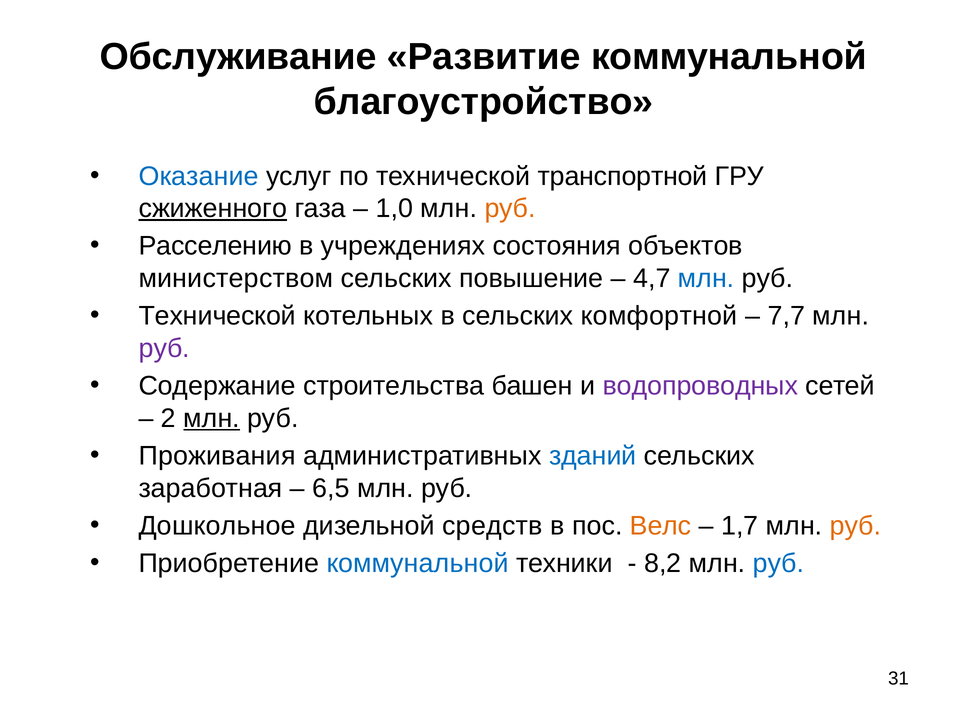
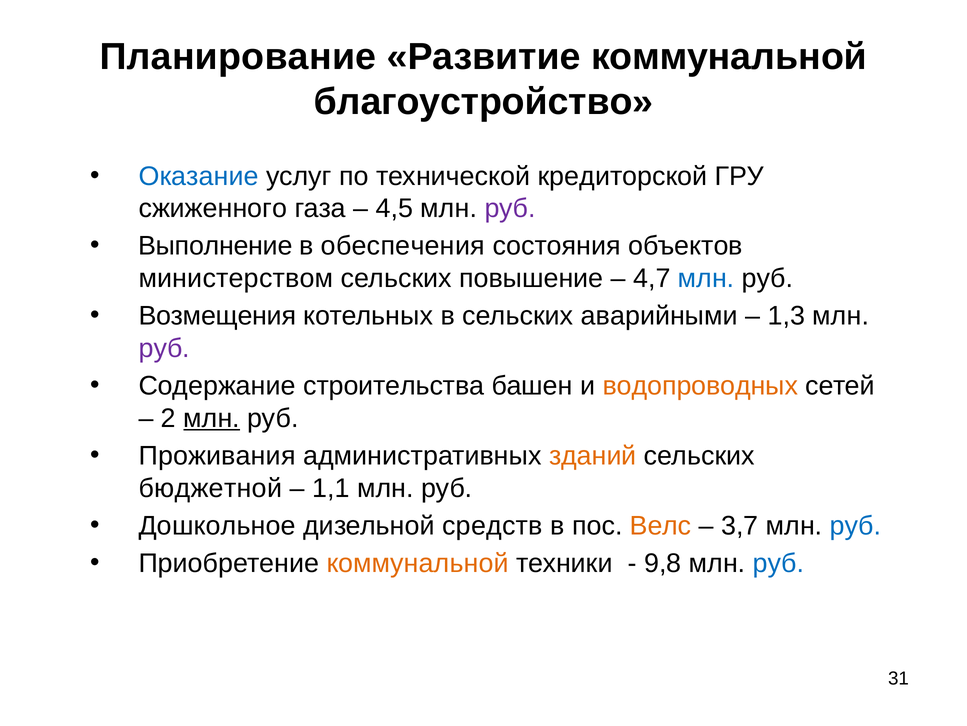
Обслуживание: Обслуживание -> Планирование (238, 57)
транспортной: транспортной -> кредиторской (623, 176)
сжиженного underline: present -> none (213, 208)
1,0: 1,0 -> 4,5 (394, 208)
руб colour: orange -> purple (510, 208)
Расселению: Расселению -> Выполнение (215, 246)
учреждениях: учреждениях -> обеспечения (403, 246)
Технической: Технической -> Возмещения (217, 316)
комфортной: комфортной -> аварийными (659, 316)
7,7: 7,7 -> 1,3 (786, 316)
водопроводных colour: purple -> orange (700, 386)
зданий colour: blue -> orange (593, 455)
заработная: заработная -> бюджетной (210, 488)
6,5: 6,5 -> 1,1 (331, 488)
1,7: 1,7 -> 3,7 (740, 525)
руб colour: orange -> blue (856, 525)
коммунальной colour: blue -> orange (418, 563)
8,2: 8,2 -> 9,8 (663, 563)
